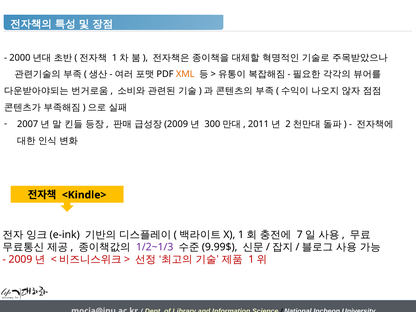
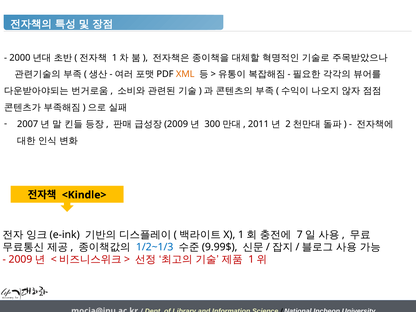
1/2~1/3 colour: purple -> blue (155, 247)
